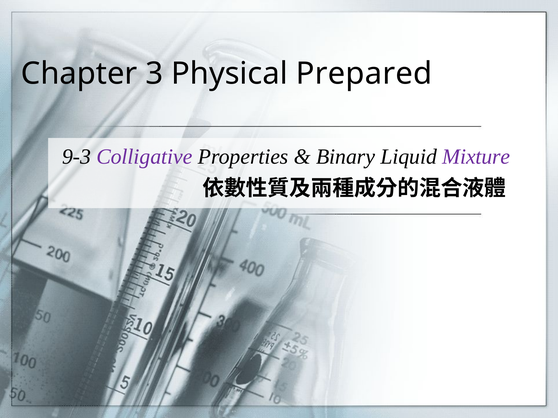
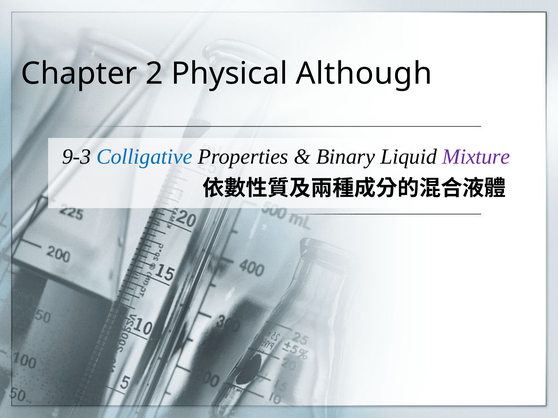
3: 3 -> 2 (154, 74)
Prepared: Prepared -> Although (364, 74)
Colligative colour: purple -> blue (144, 157)
